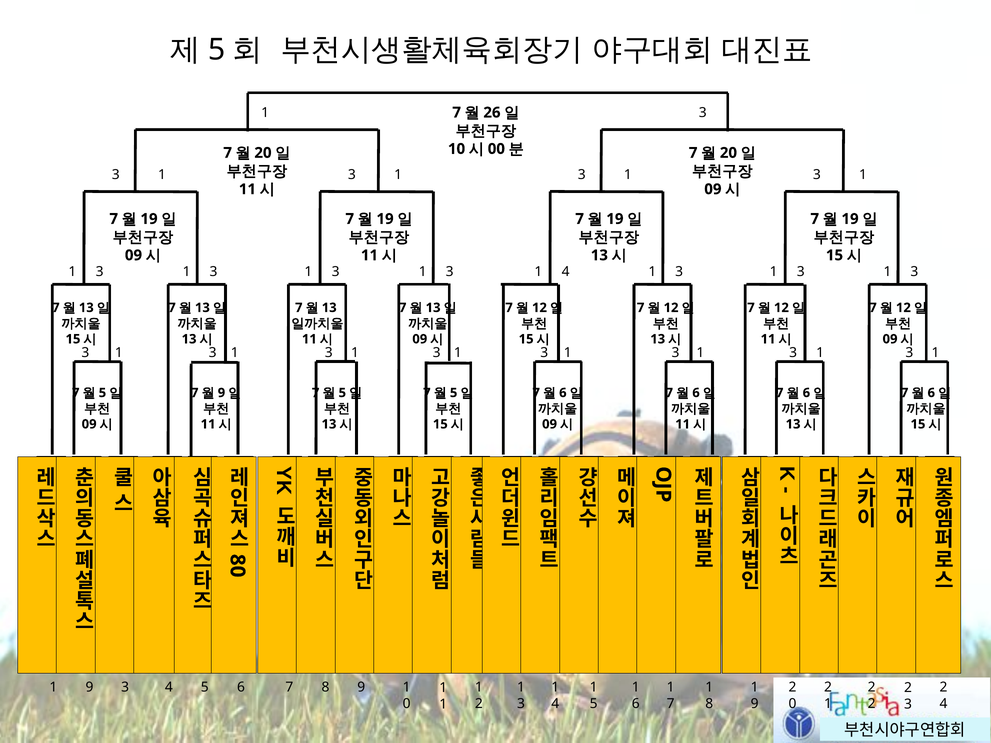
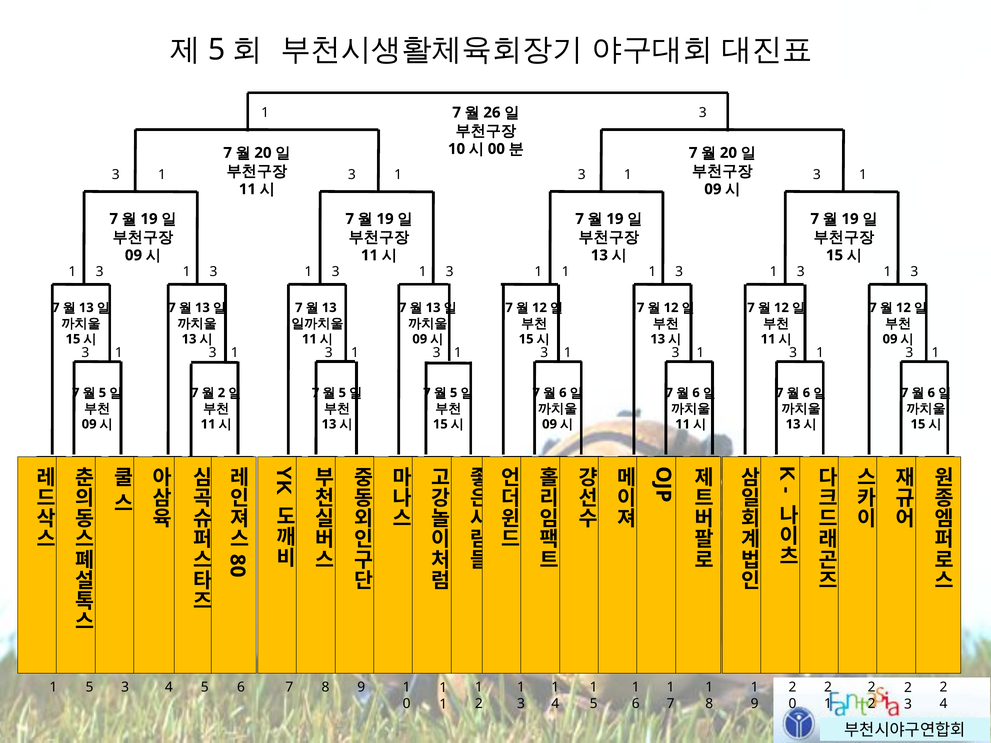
4: 4 -> 1 (566, 272)
9: 9 -> 2 (221, 393)
9: 9 -> 5 (89, 688)
